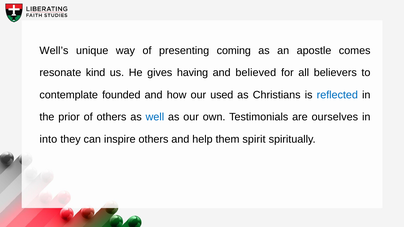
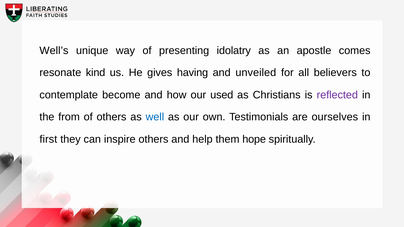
coming: coming -> idolatry (234, 51)
believed: believed -> unveiled (256, 73)
founded: founded -> become (121, 95)
reflected colour: blue -> purple (337, 95)
prior: prior -> from (69, 117)
into: into -> first (48, 139)
spirit: spirit -> hope (254, 139)
